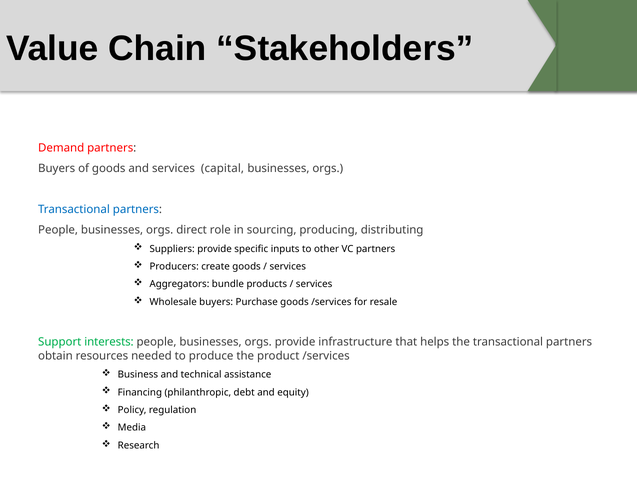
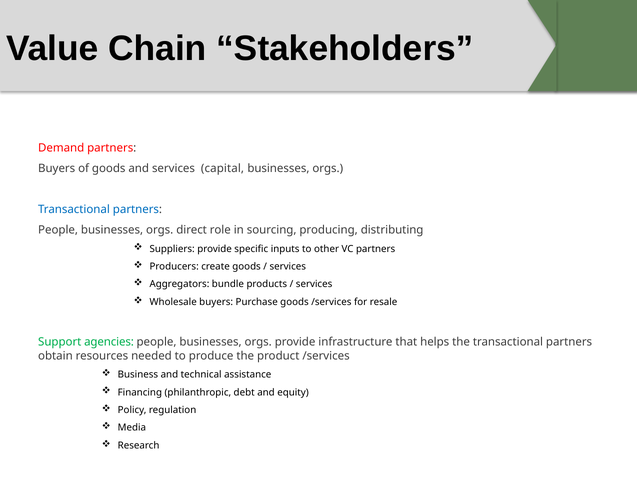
interests: interests -> agencies (109, 342)
